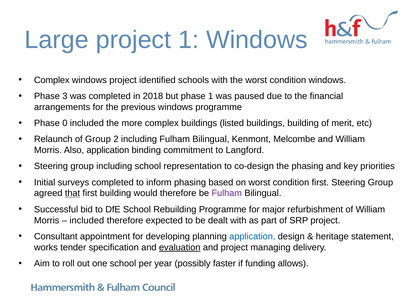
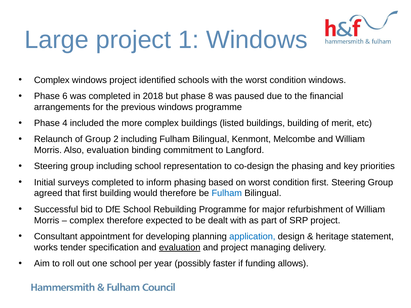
3: 3 -> 6 (65, 96)
phase 1: 1 -> 8 (211, 96)
0: 0 -> 4 (65, 123)
Also application: application -> evaluation (108, 150)
that underline: present -> none (72, 193)
Fulham colour: purple -> blue (227, 193)
included: included -> complex (87, 221)
